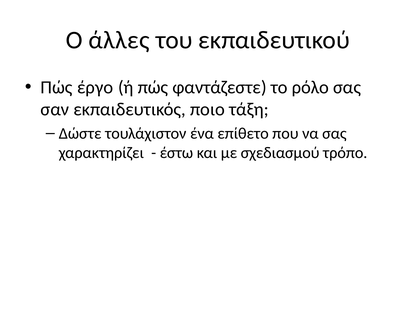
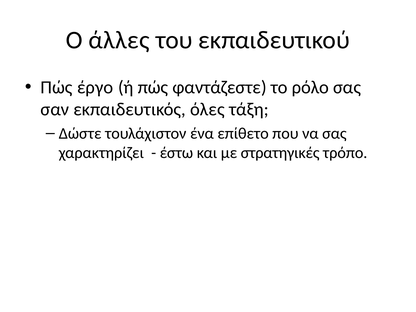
ποιο: ποιο -> όλες (207, 109)
σχεδιασμού: σχεδιασμού -> στρατηγικές (280, 153)
